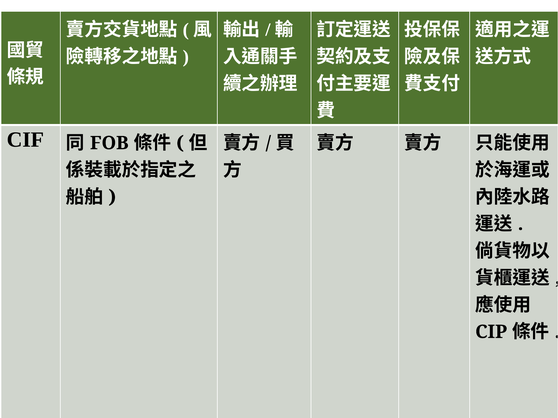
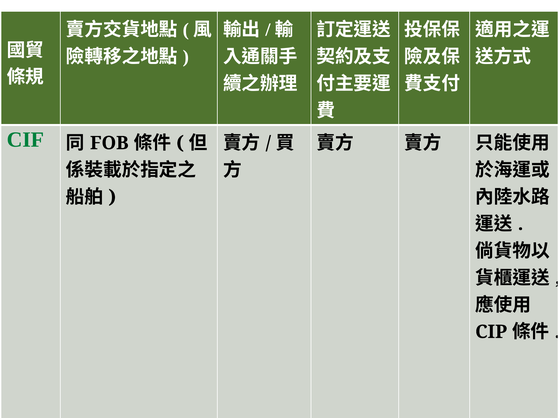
CIF colour: black -> green (25, 140)
